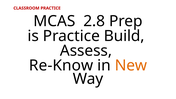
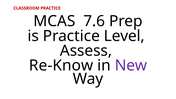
2.8: 2.8 -> 7.6 (94, 21)
Build: Build -> Level (124, 36)
New colour: orange -> purple (131, 65)
